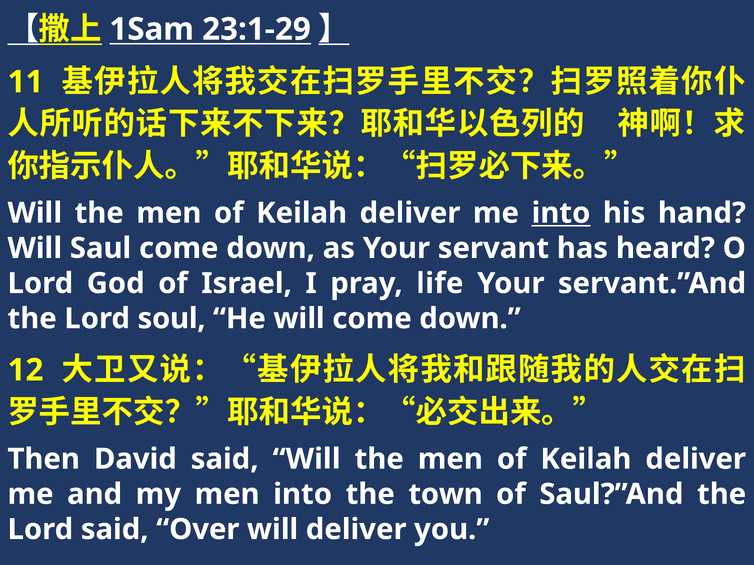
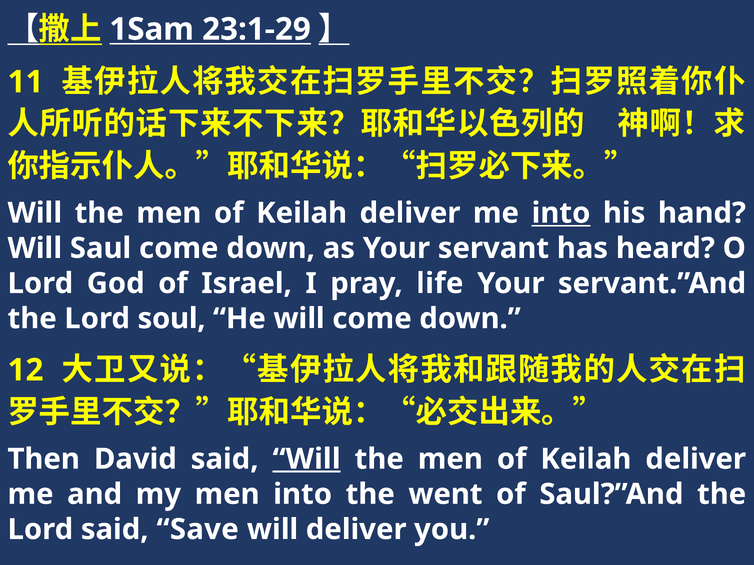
Will underline: none -> present (307, 459)
town: town -> went (445, 495)
Over: Over -> Save (198, 530)
